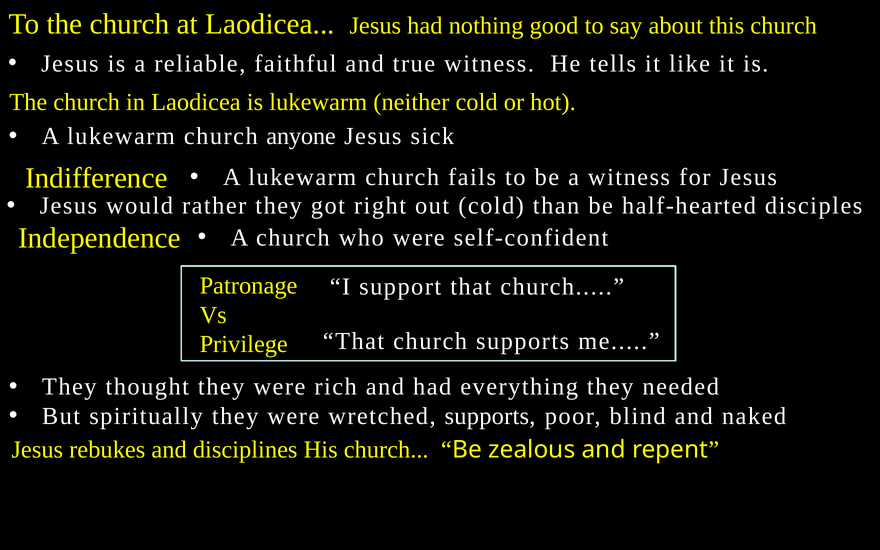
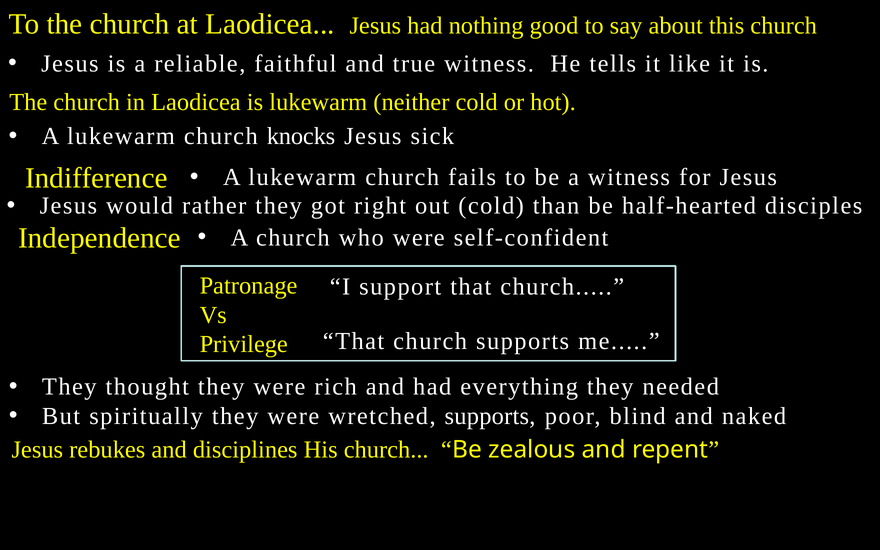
anyone: anyone -> knocks (301, 136)
